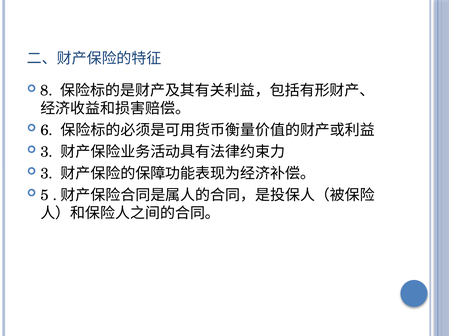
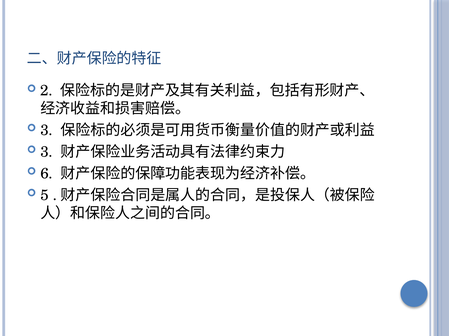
8: 8 -> 2 (47, 91)
6: 6 -> 3 (47, 131)
3: 3 -> 6 (47, 174)
